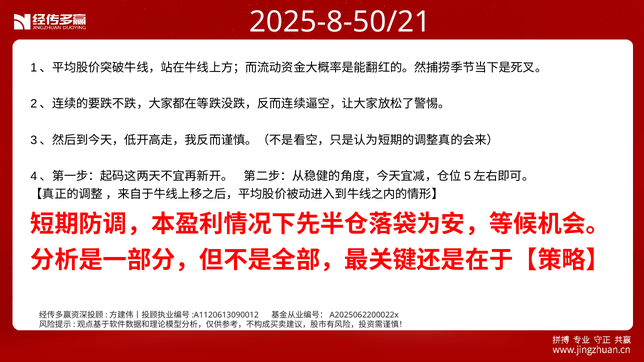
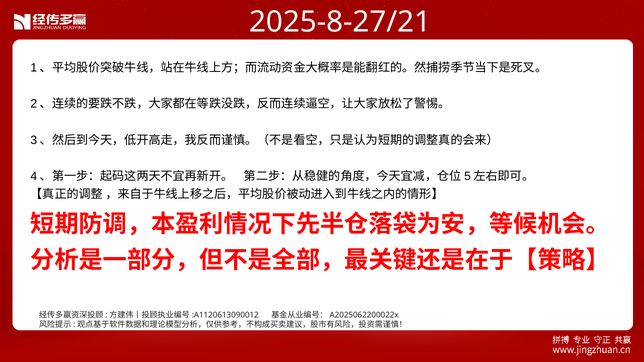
2025-8-50/21: 2025-8-50/21 -> 2025-8-27/21 (340, 22)
